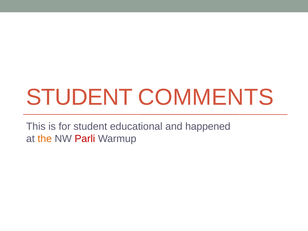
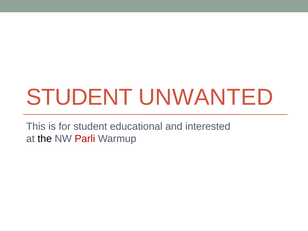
COMMENTS: COMMENTS -> UNWANTED (206, 97)
happened: happened -> interested (208, 126)
the colour: orange -> black (45, 139)
